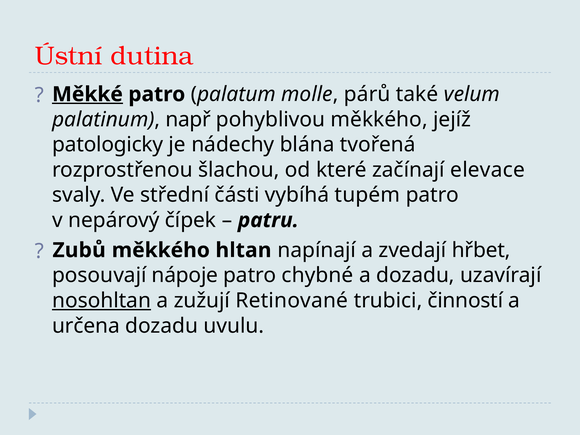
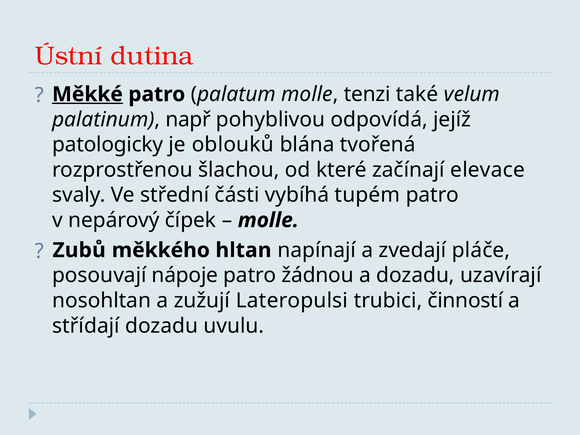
párů: párů -> tenzi (367, 94)
pohyblivou měkkého: měkkého -> odpovídá (379, 119)
nádechy: nádechy -> oblouků (233, 145)
patru: patru -> molle (268, 220)
hřbet: hřbet -> pláče (481, 250)
chybné: chybné -> žádnou (318, 275)
nosohltan underline: present -> none (102, 301)
Retinované: Retinované -> Lateropulsi (292, 301)
určena: určena -> střídají (86, 326)
